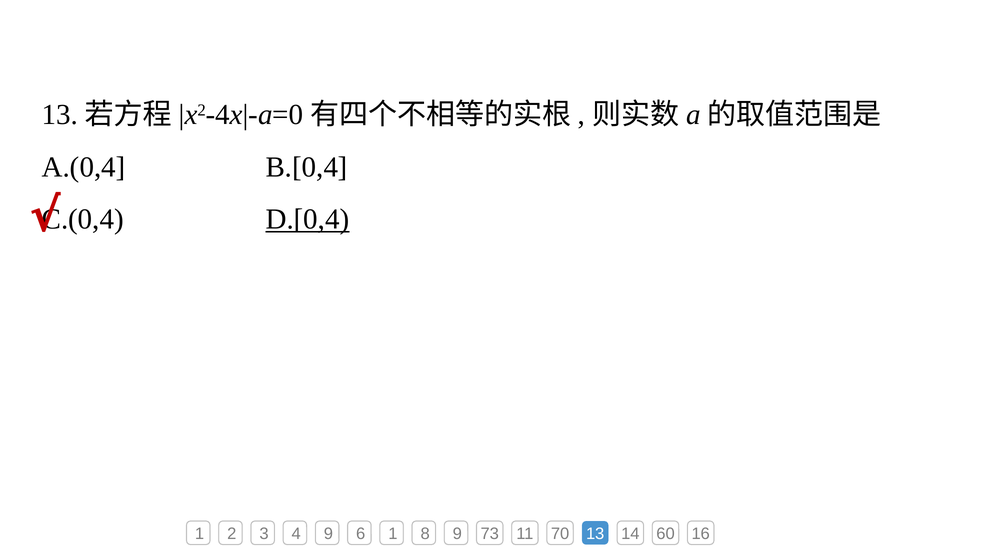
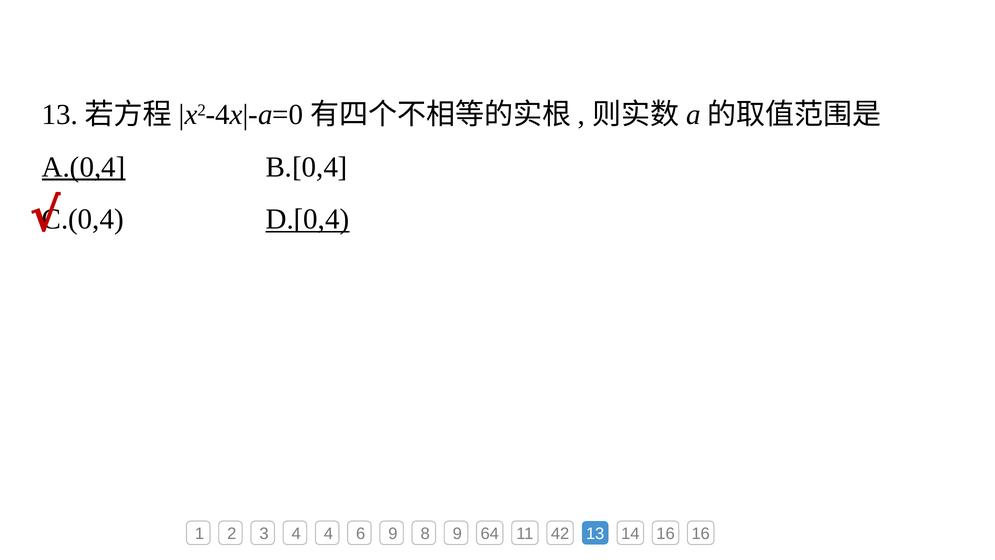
A.(0,4 underline: none -> present (84, 167)
4 9: 9 -> 4 (328, 534)
6 1: 1 -> 9 (393, 534)
73: 73 -> 64 (490, 534)
70: 70 -> 42 (560, 534)
14 60: 60 -> 16 (666, 534)
